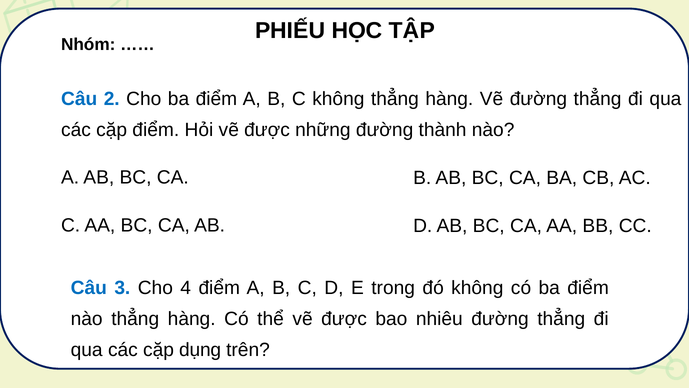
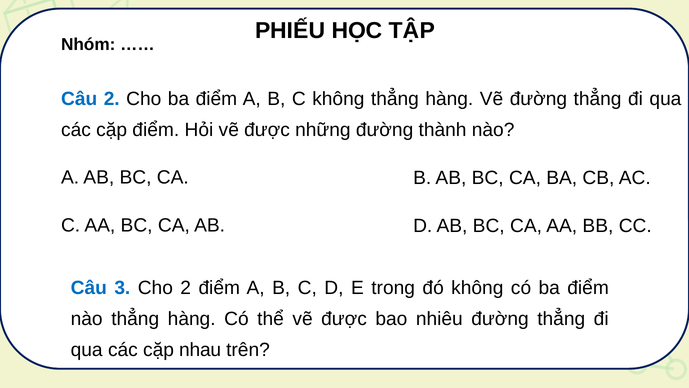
Cho 4: 4 -> 2 (186, 287)
dụng: dụng -> nhau (200, 349)
